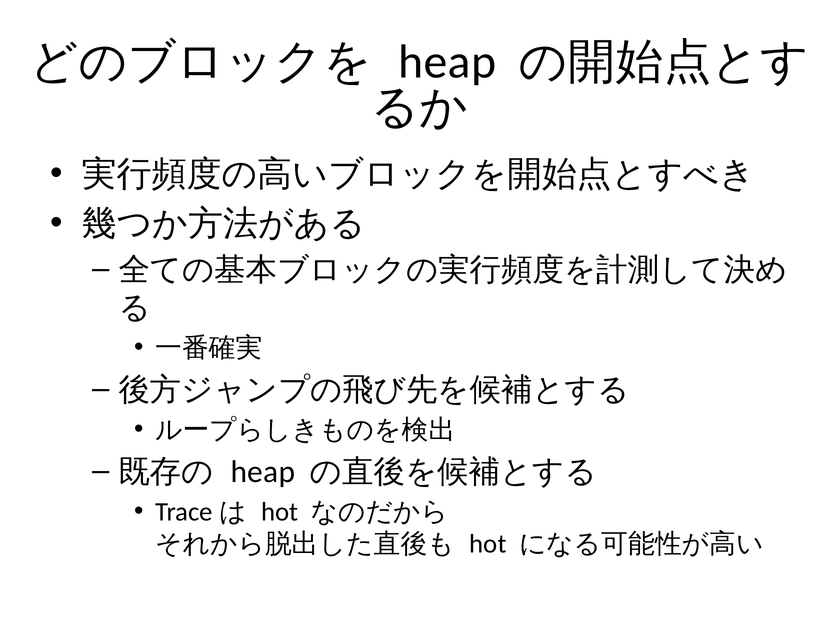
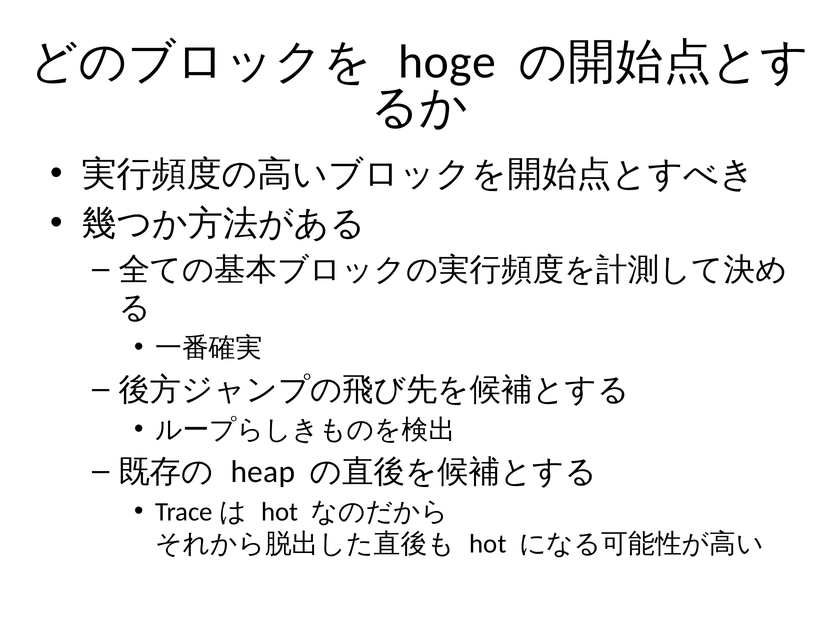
heap: heap -> hoge (447, 62)
